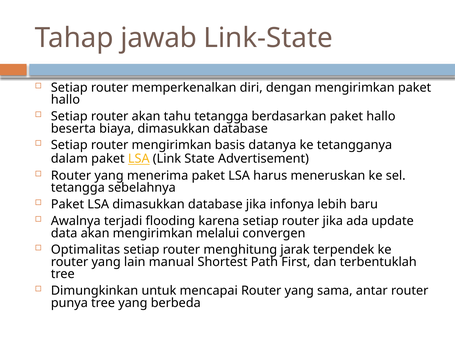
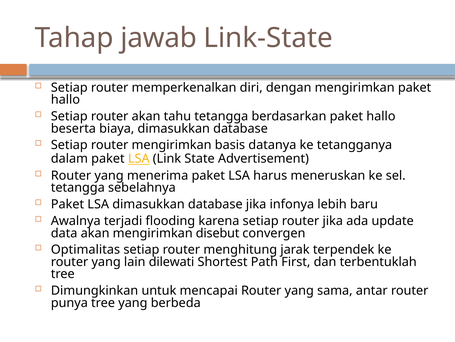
melalui: melalui -> disebut (218, 233)
manual: manual -> dilewati (172, 261)
